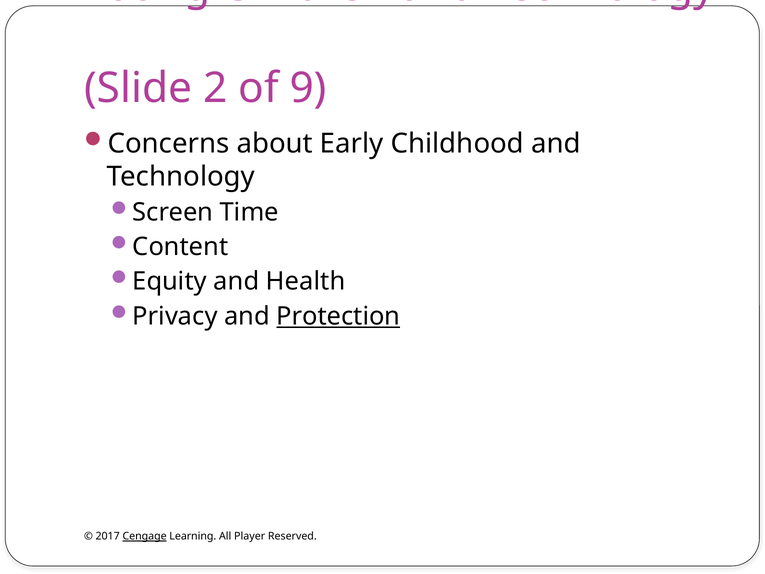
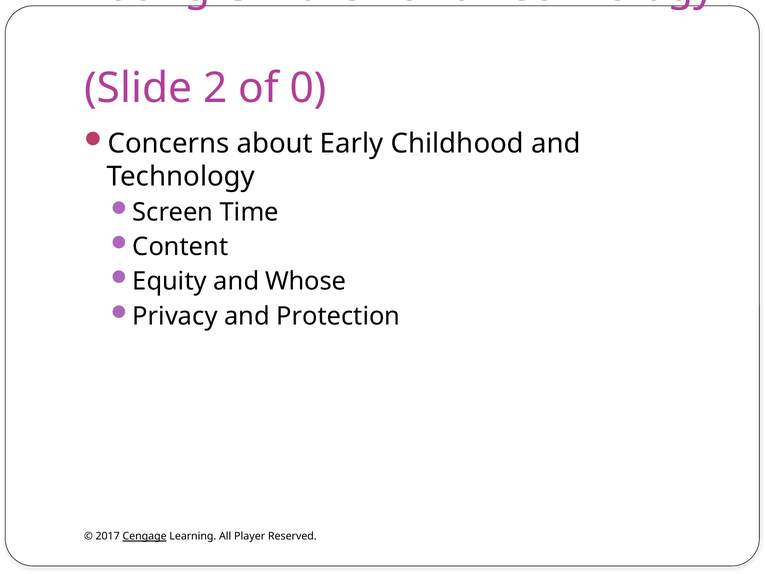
9: 9 -> 0 (308, 88)
Health: Health -> Whose (306, 281)
Protection underline: present -> none (338, 316)
